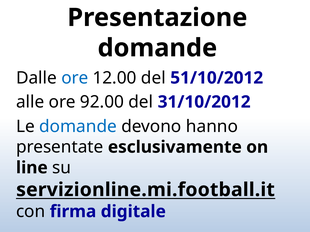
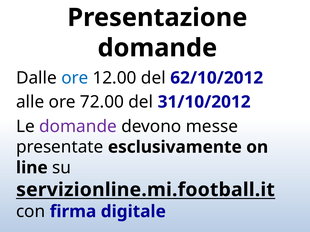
51/10/2012: 51/10/2012 -> 62/10/2012 (217, 78)
92.00: 92.00 -> 72.00 (102, 102)
domande colour: blue -> purple (78, 127)
hanno: hanno -> messe (212, 127)
